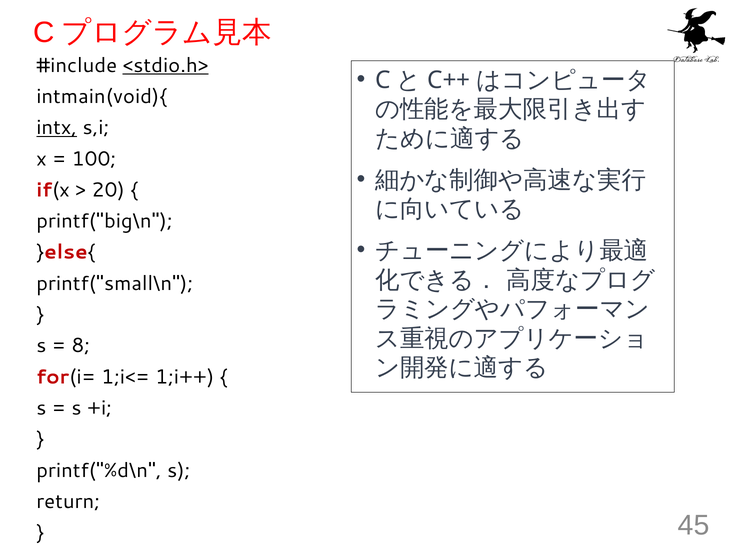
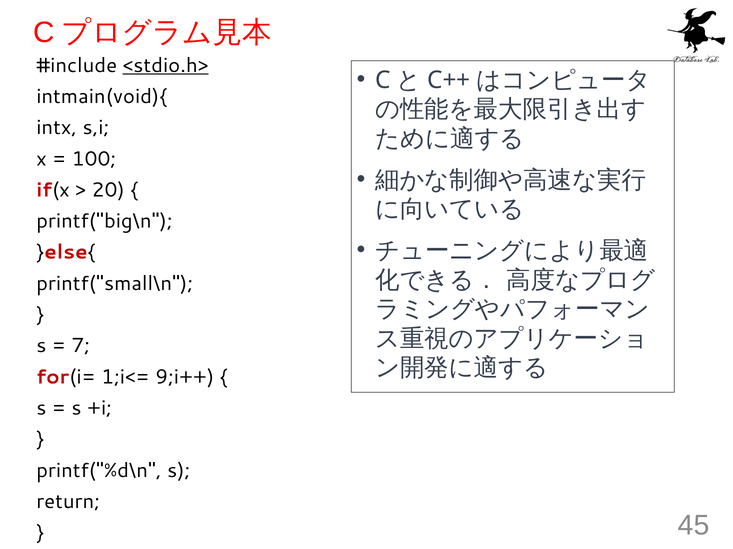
intx underline: present -> none (57, 128)
8: 8 -> 7 (81, 346)
1;i++: 1;i++ -> 9;i++ (185, 377)
